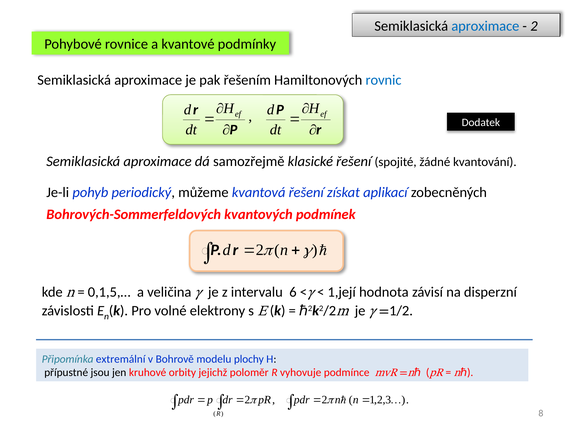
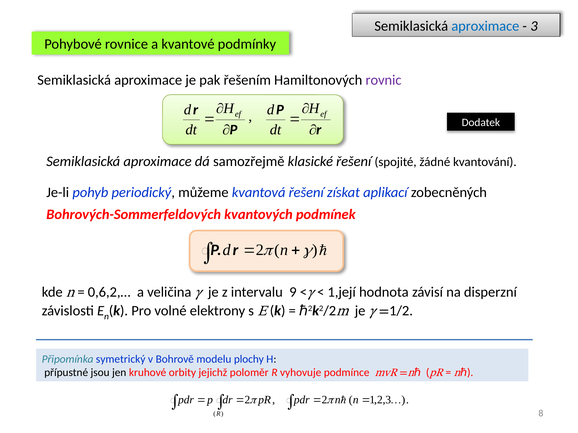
2: 2 -> 3 (534, 26)
rovnic colour: blue -> purple (384, 80)
0,1,5,…: 0,1,5,… -> 0,6,2,… (109, 292)
6: 6 -> 9 (293, 292)
extremální: extremální -> symetrický (121, 359)
